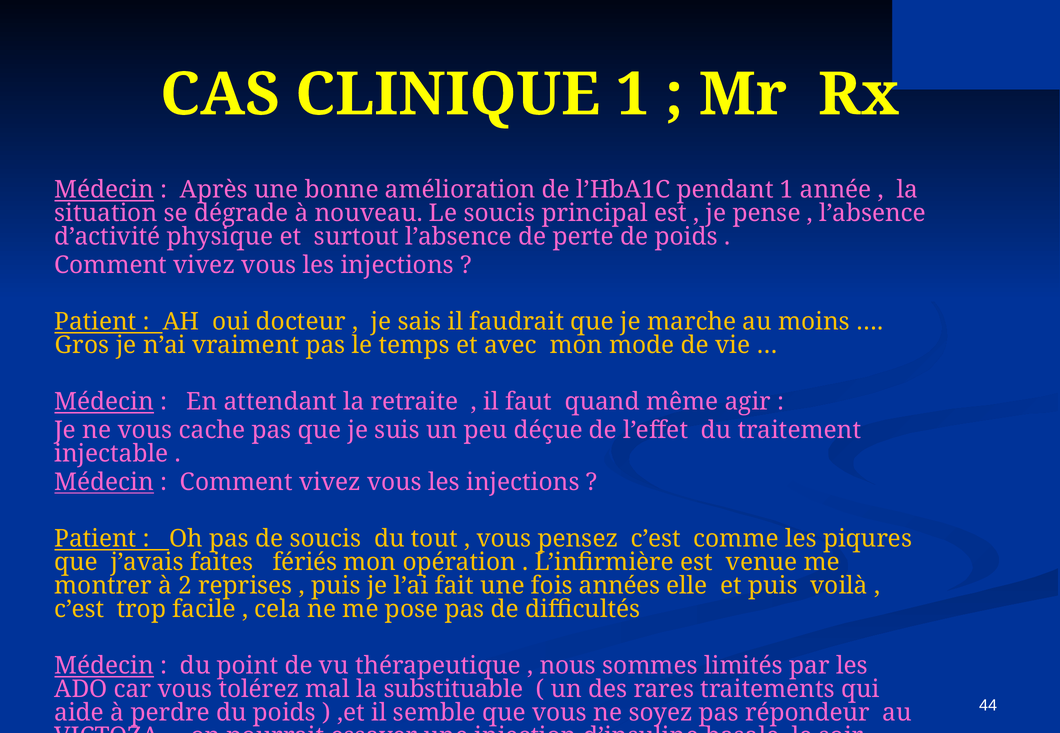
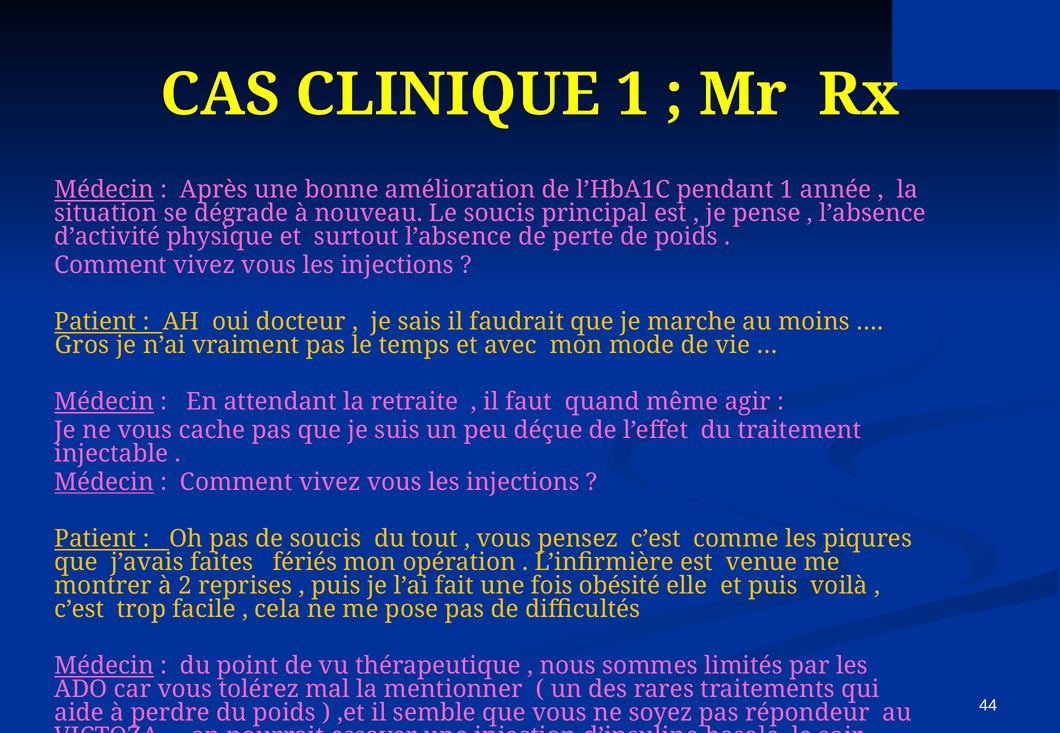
années: années -> obésité (620, 586)
substituable: substituable -> mentionner (453, 690)
